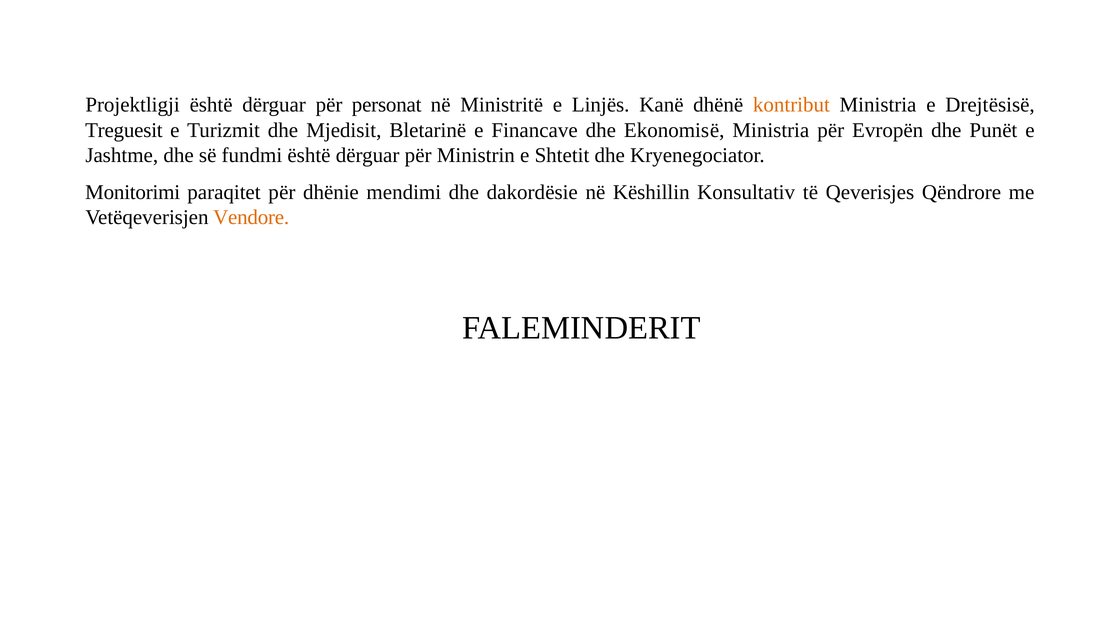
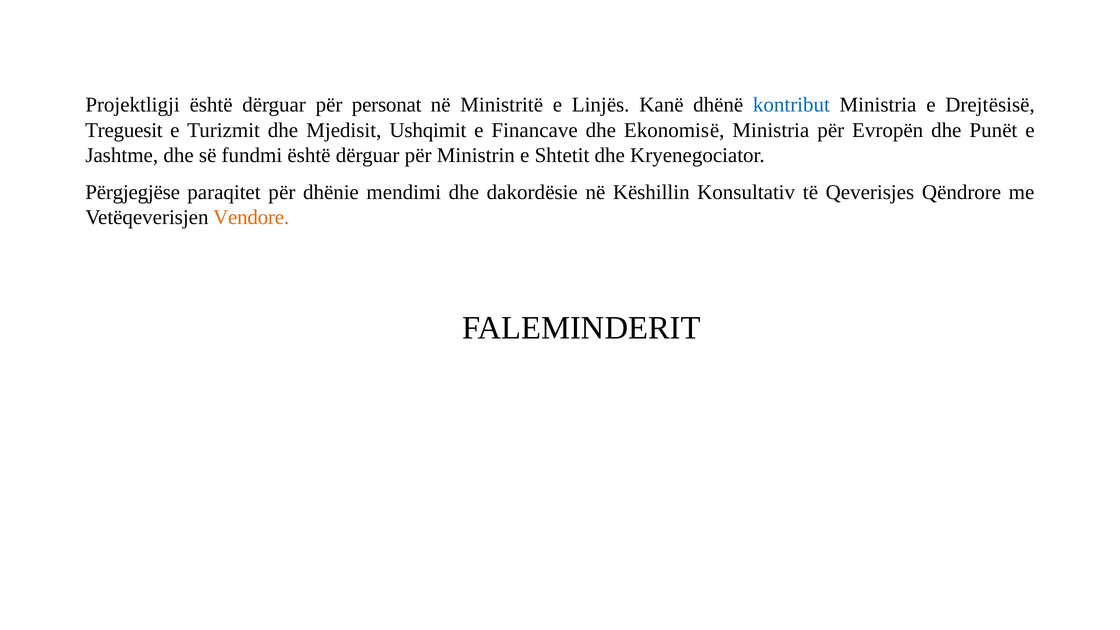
kontribut colour: orange -> blue (791, 105)
Bletarinë: Bletarinë -> Ushqimit (428, 130)
Monitorimi: Monitorimi -> Përgjegjëse (133, 192)
